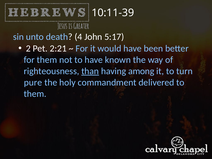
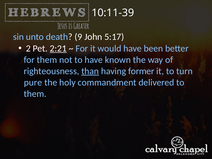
4: 4 -> 9 (78, 37)
2:21 underline: none -> present (58, 49)
among: among -> former (141, 71)
